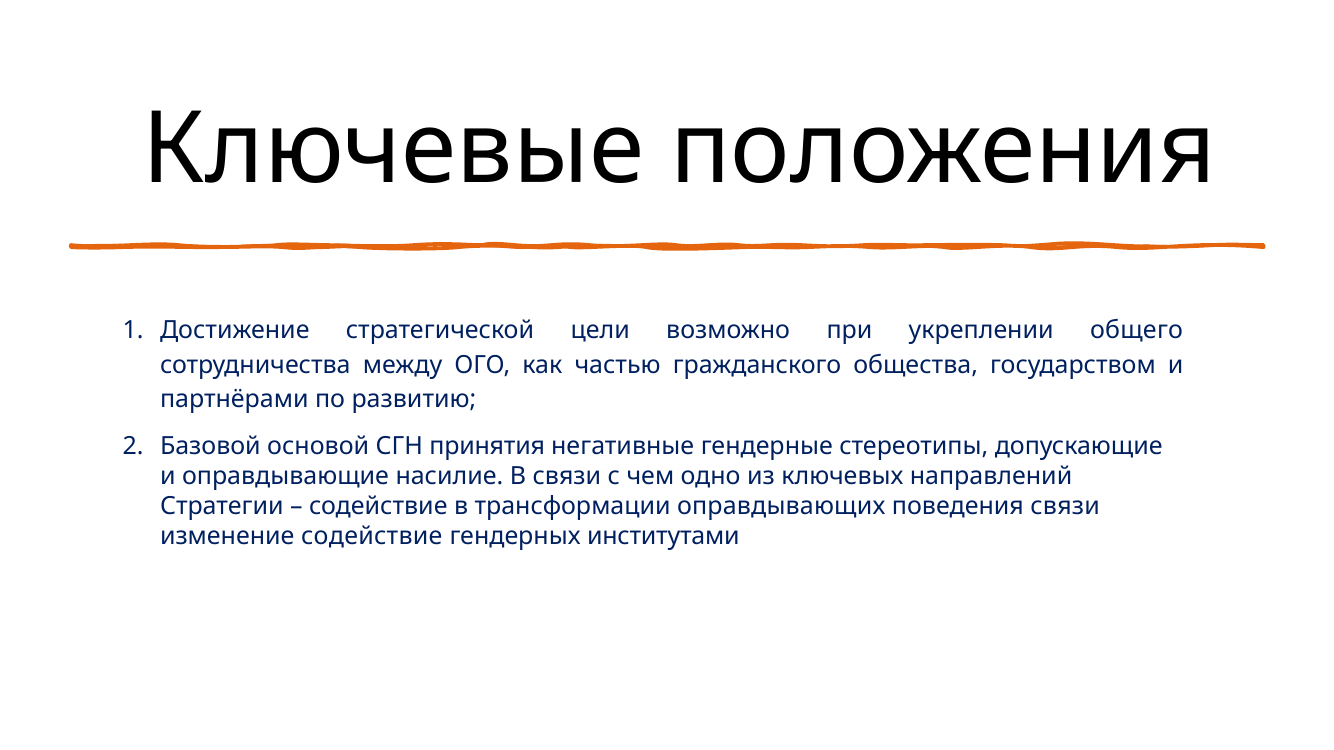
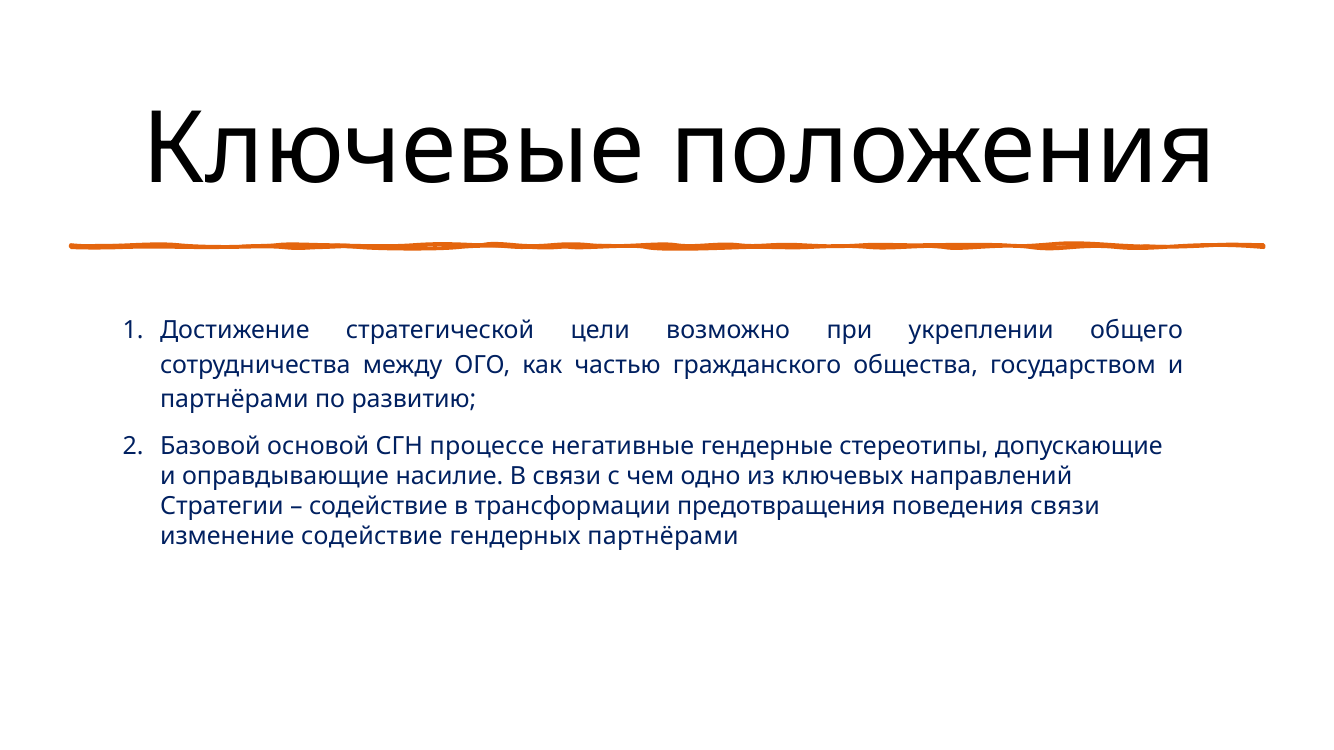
принятия: принятия -> процессе (487, 447)
оправдывающих: оправдывающих -> предотвращения (781, 507)
гендерных институтами: институтами -> партнёрами (663, 537)
